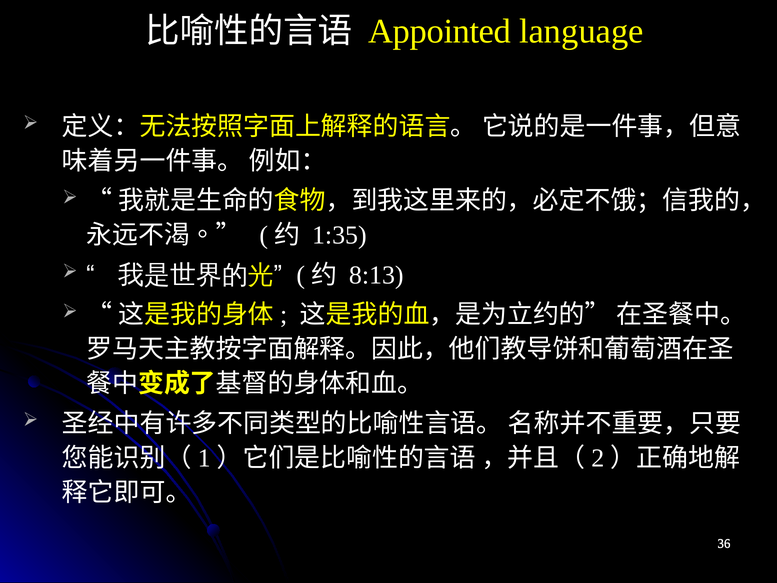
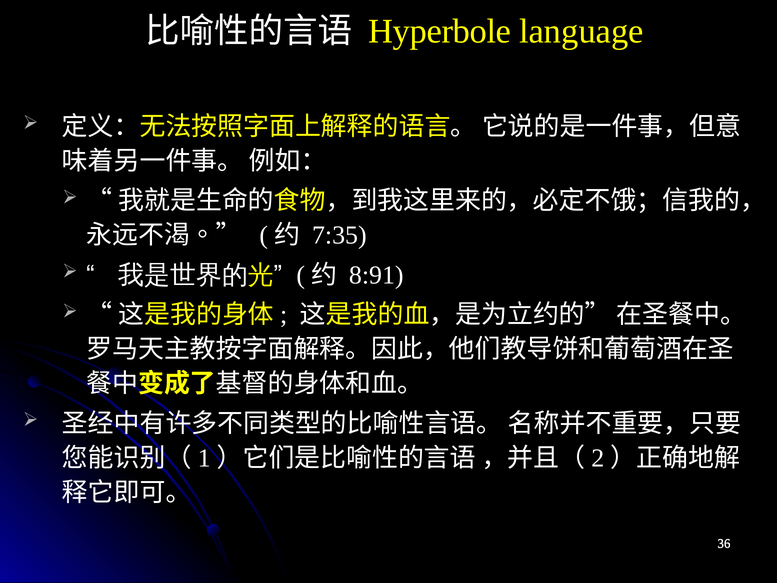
Appointed: Appointed -> Hyperbole (440, 31)
1:35: 1:35 -> 7:35 (339, 235)
8:13: 8:13 -> 8:91 (376, 275)
